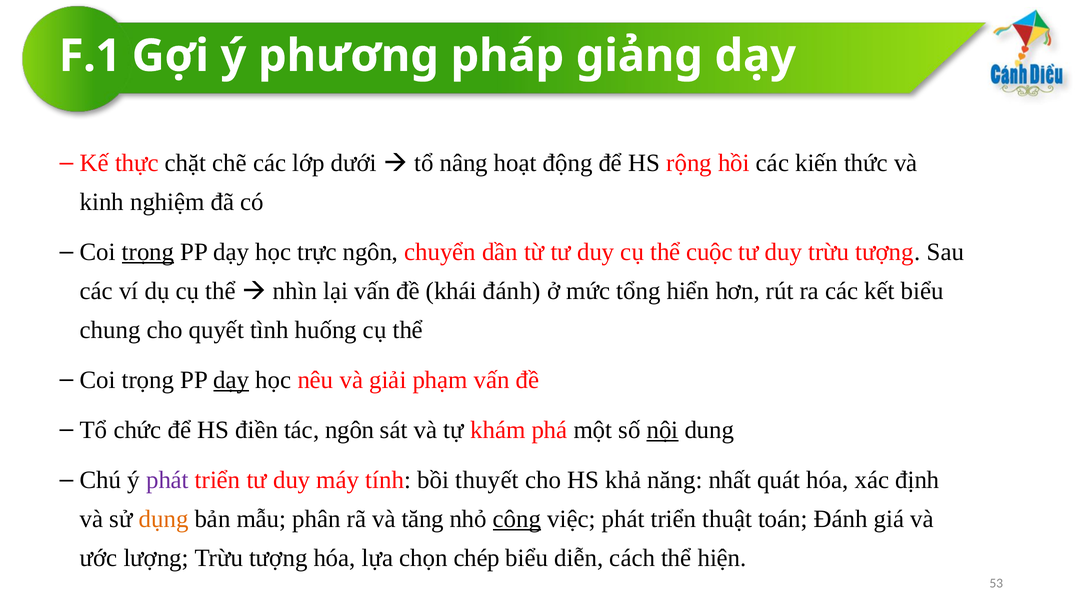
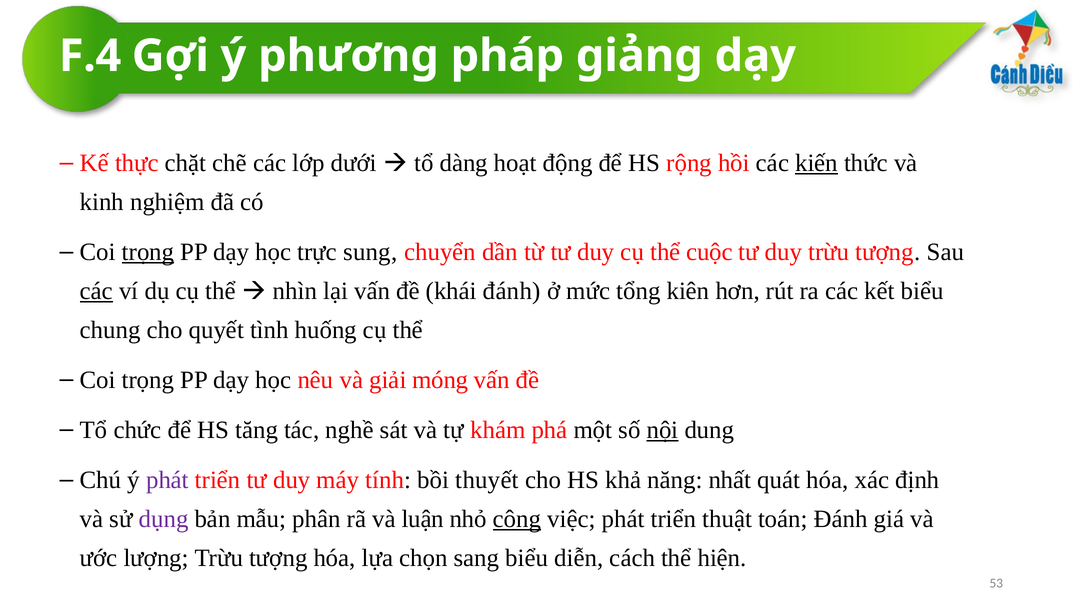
F.1: F.1 -> F.4 (90, 56)
nâng: nâng -> dàng (464, 163)
kiến underline: none -> present (817, 163)
trực ngôn: ngôn -> sung (370, 252)
các underline: none -> present (96, 291)
hiển: hiển -> kiên (688, 291)
dạy underline: present -> none (231, 380)
phạm: phạm -> móng (440, 380)
điền: điền -> tăng (257, 430)
tác ngôn: ngôn -> nghề (350, 430)
dụng colour: orange -> purple (164, 519)
tăng: tăng -> luận (423, 519)
chép: chép -> sang (477, 558)
